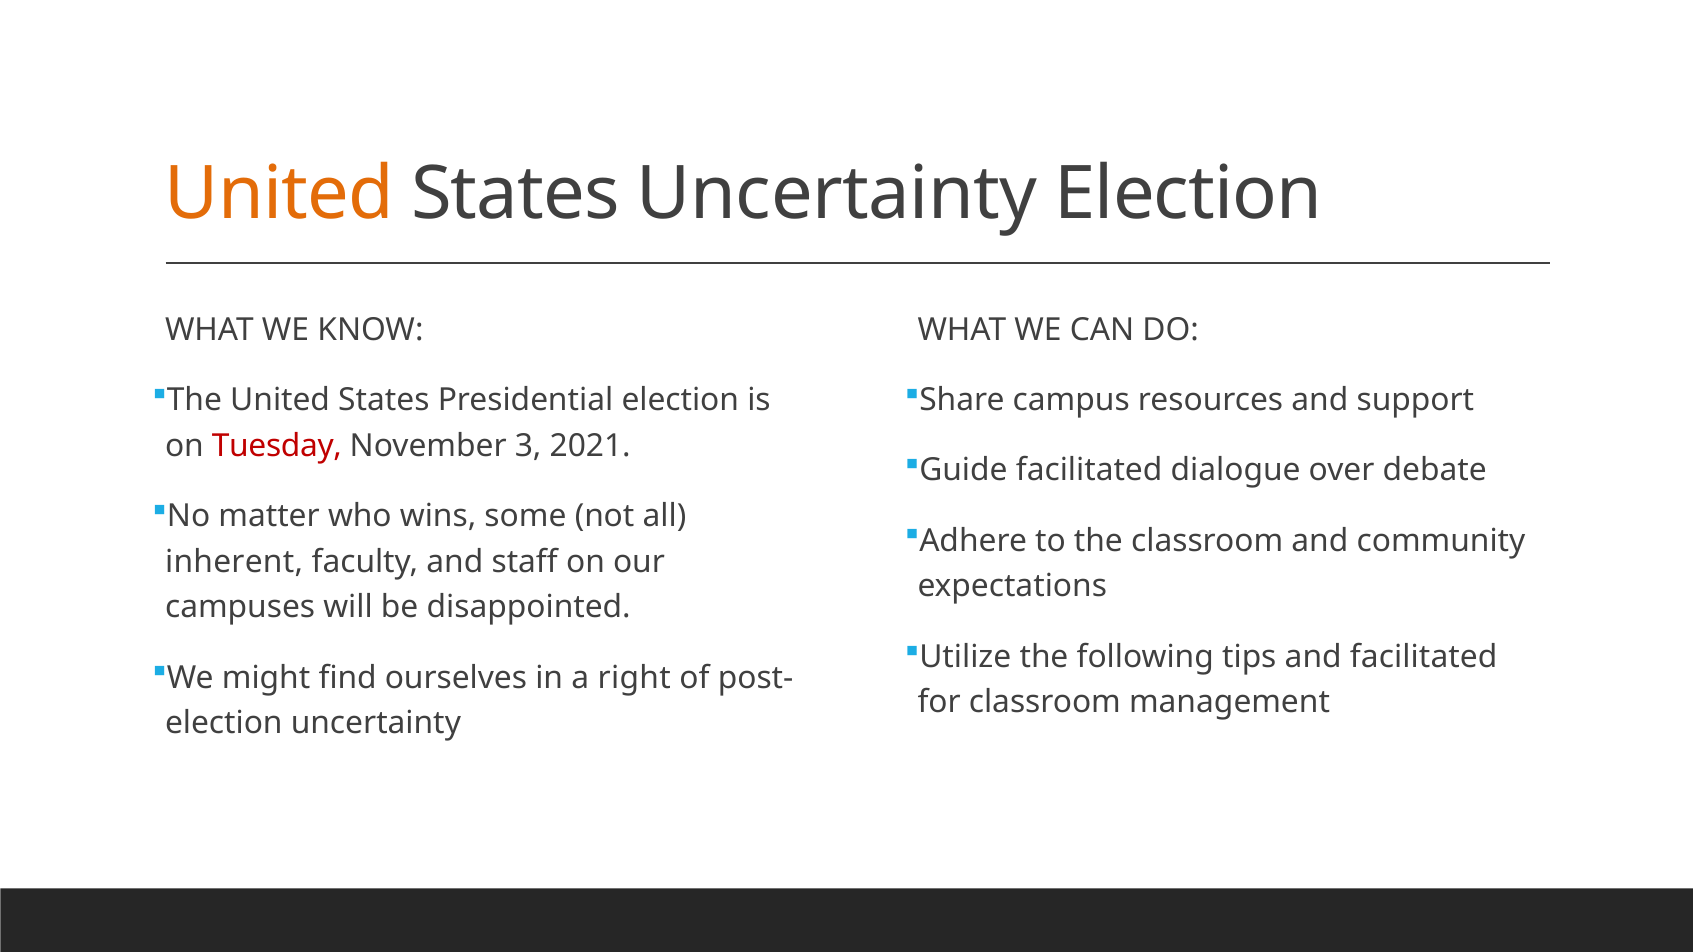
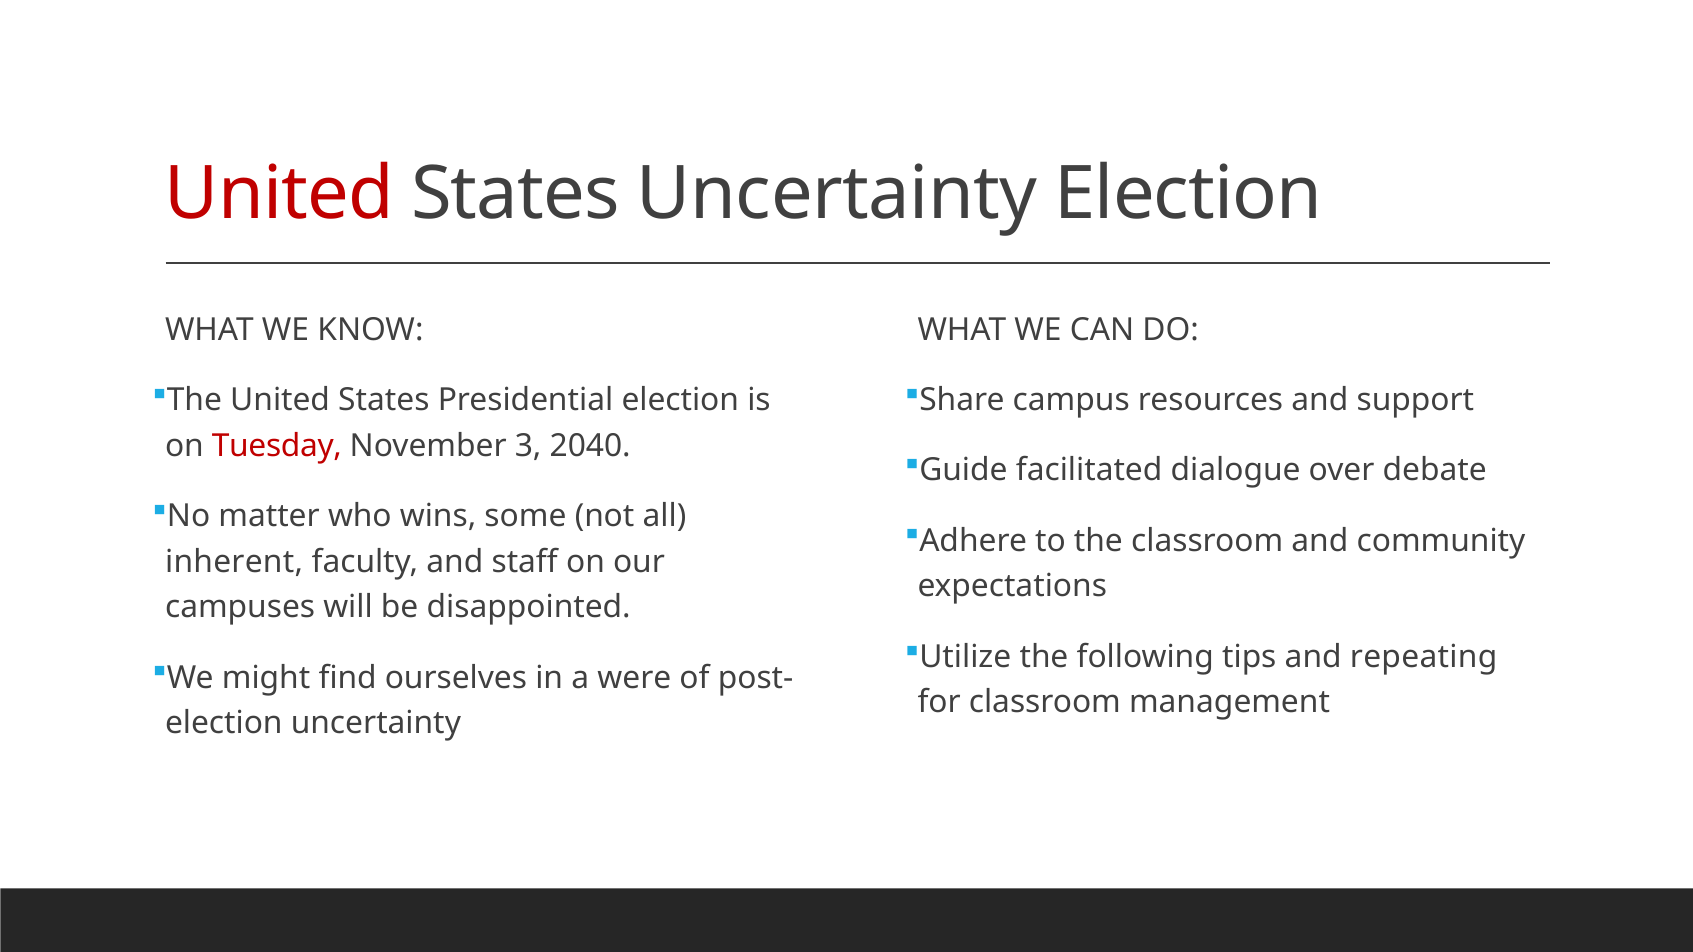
United colour: orange -> red (280, 194)
2021: 2021 -> 2040 (590, 446)
and facilitated: facilitated -> repeating (1424, 657)
right: right -> were (634, 678)
